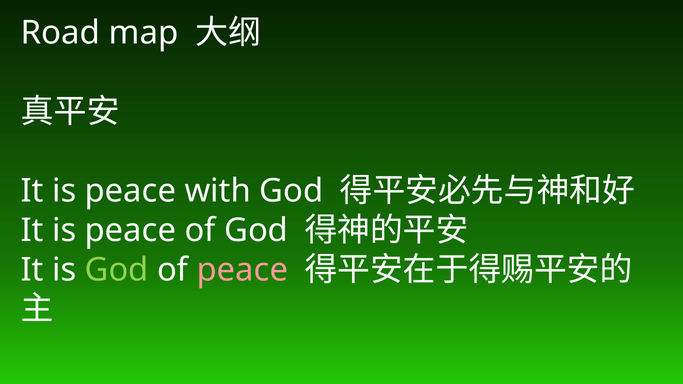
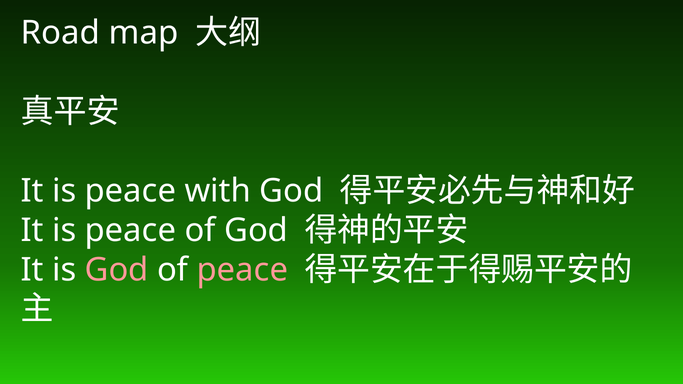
God colour: light green -> pink (117, 270)
